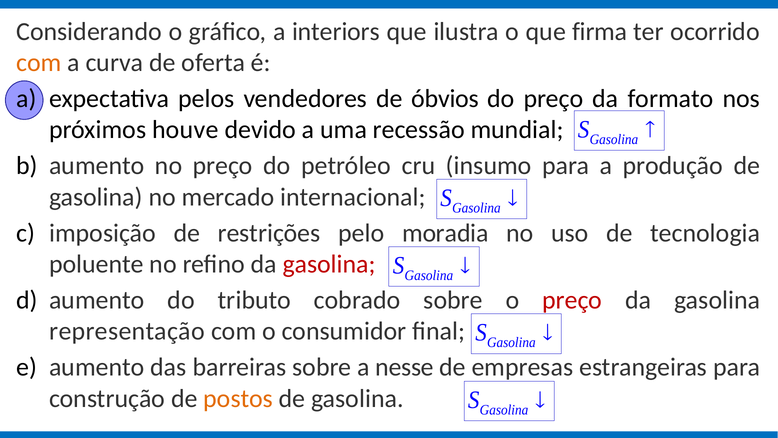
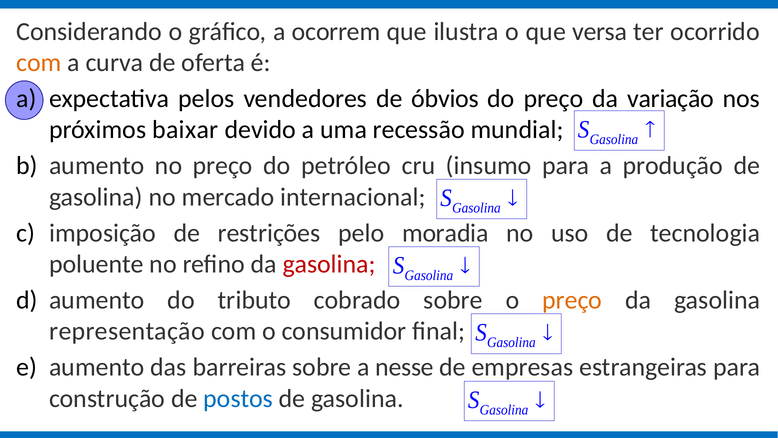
interiors: interiors -> ocorrem (336, 31)
firma: firma -> versa (600, 31)
formato: formato -> variação (671, 99)
houve: houve -> baixar (185, 130)
preço colour: red -> orange (572, 300)
postos colour: orange -> blue (238, 398)
